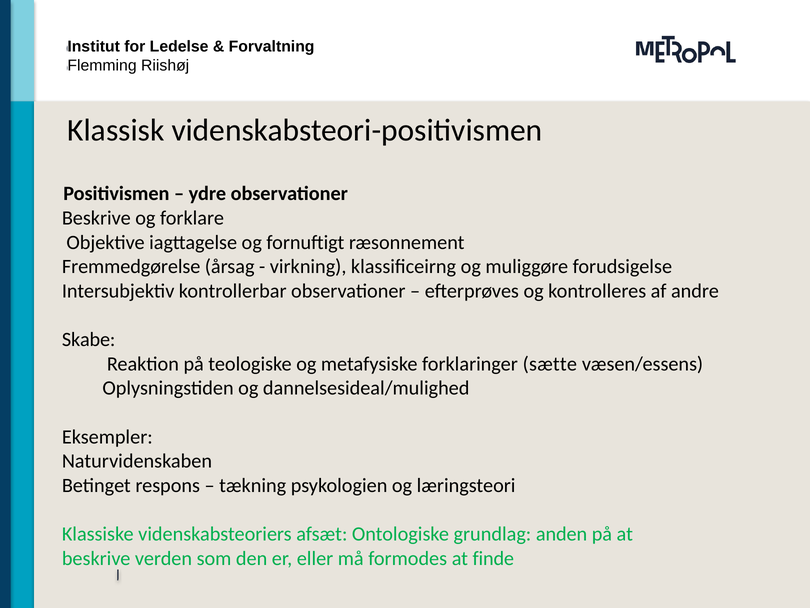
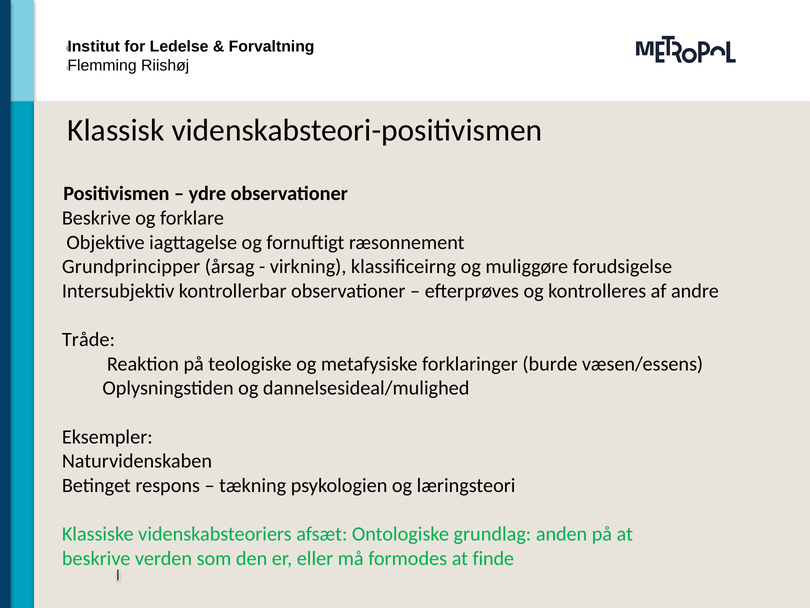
Fremmedgørelse: Fremmedgørelse -> Grundprincipper (131, 266)
Skabe: Skabe -> Tråde (88, 339)
sætte: sætte -> burde (550, 364)
